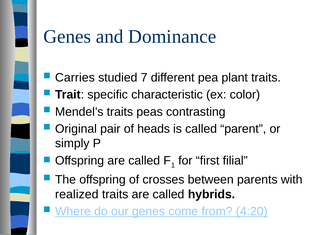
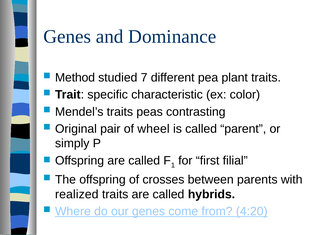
Carries: Carries -> Method (75, 78)
heads: heads -> wheel (153, 129)
